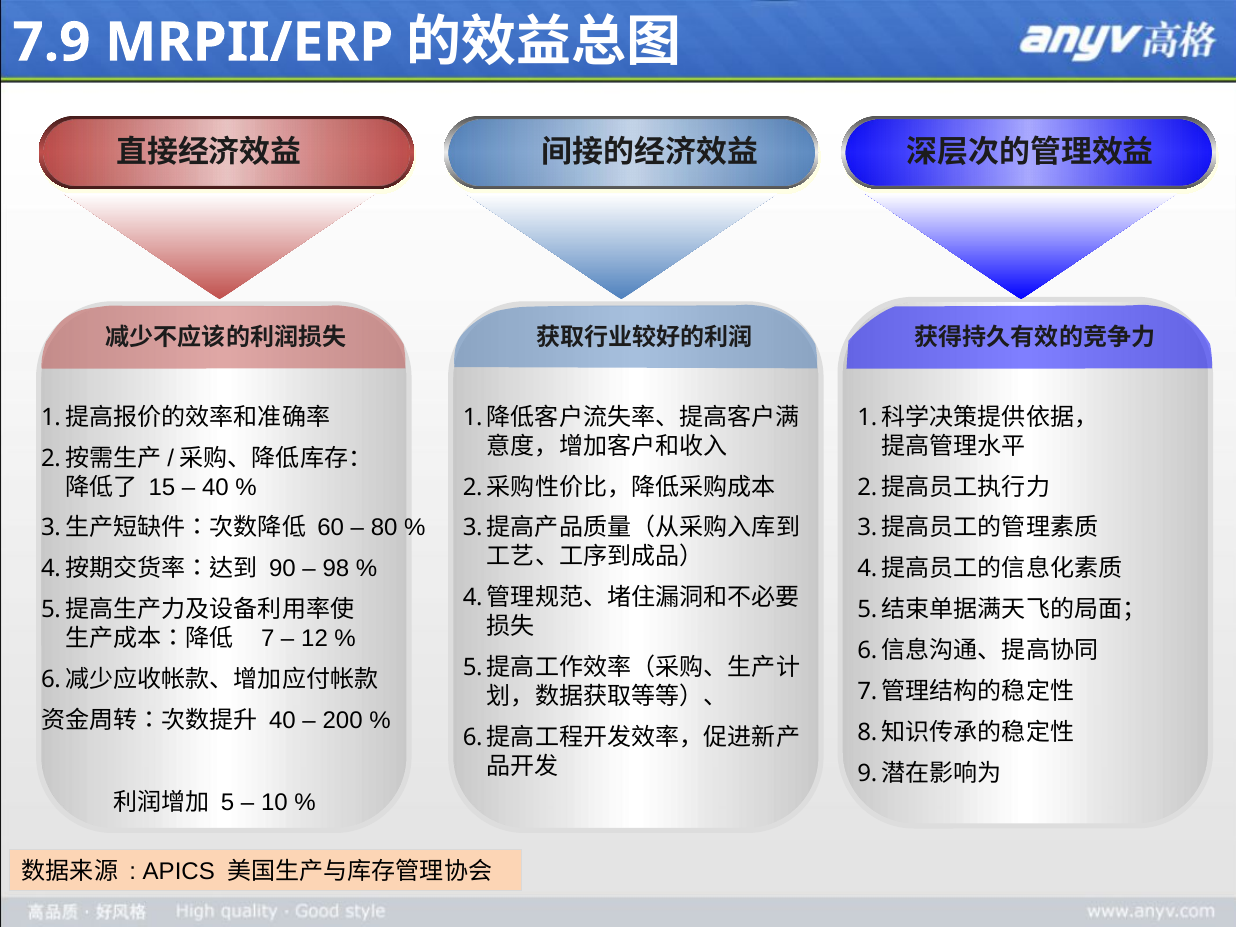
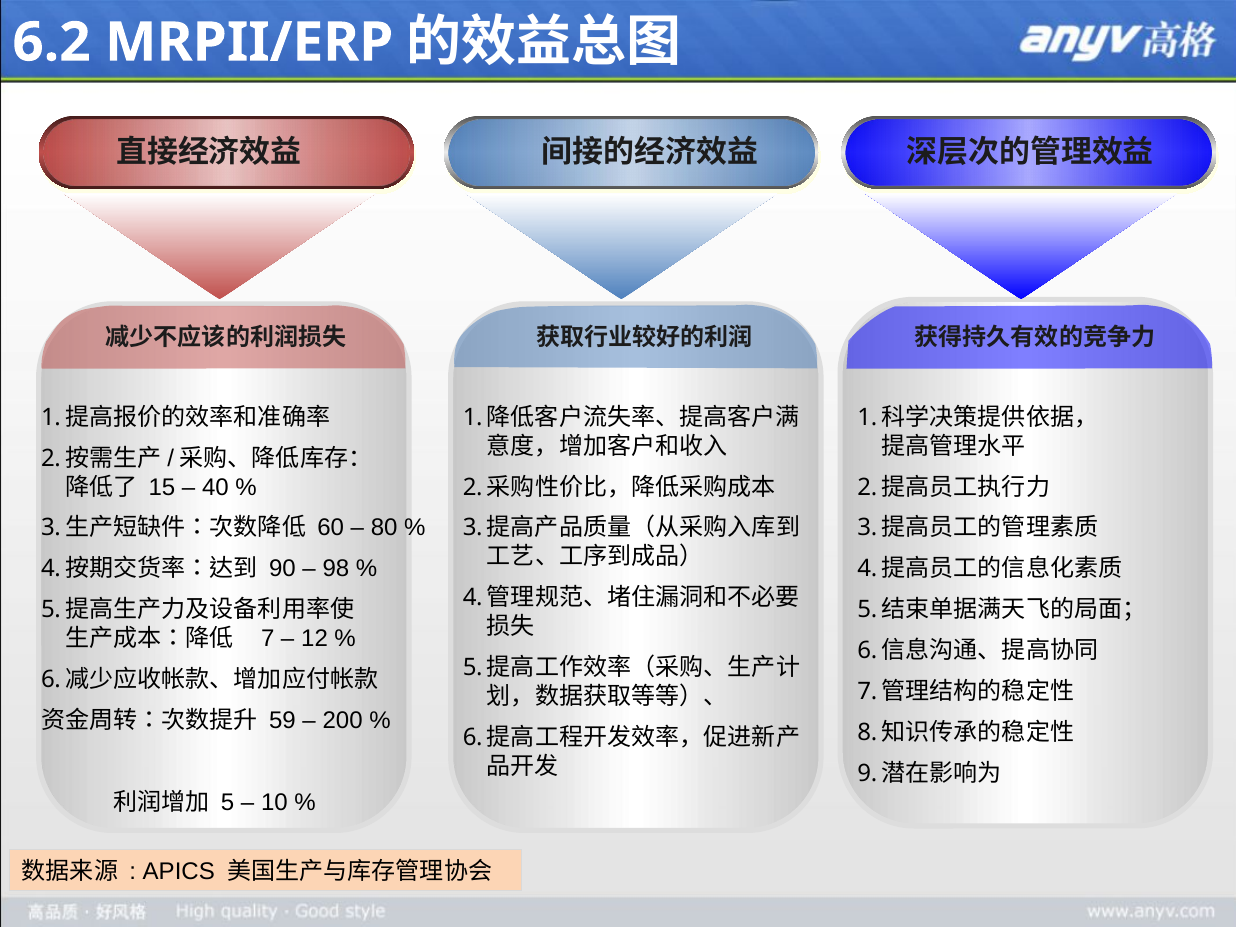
7.9: 7.9 -> 6.2 (51, 42)
40: 40 -> 59 (282, 720)
